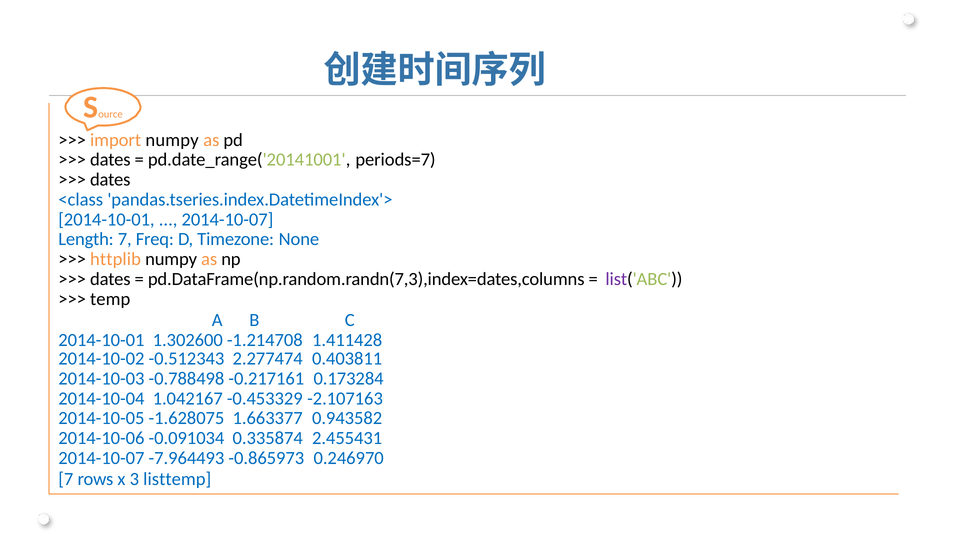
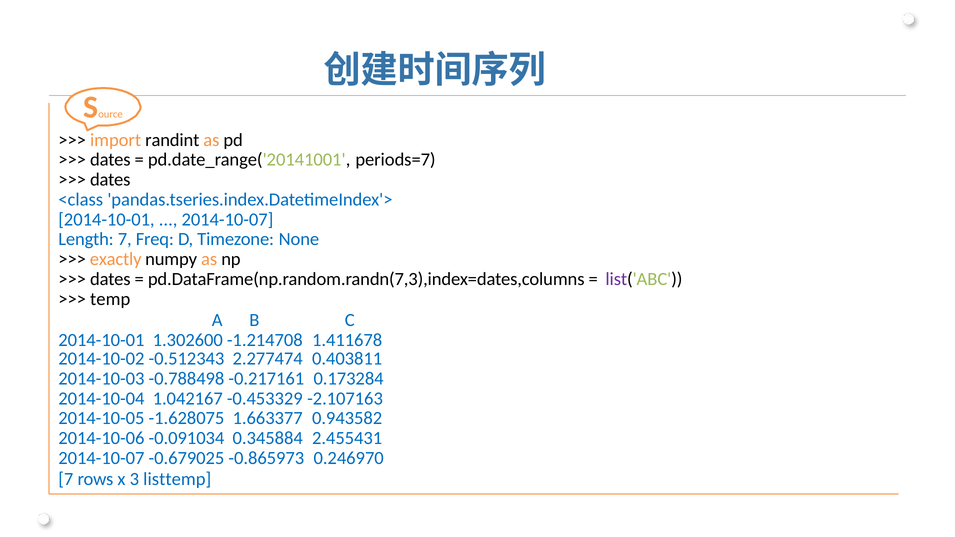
import numpy: numpy -> randint (172, 140)
httplib: httplib -> exactly (116, 259)
1.411428: 1.411428 -> 1.411678 (347, 340)
0.335874: 0.335874 -> 0.345884 (268, 438)
-7.964493: -7.964493 -> -0.679025 (186, 458)
